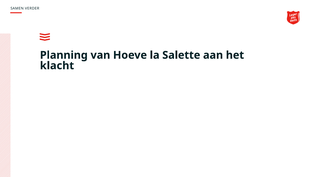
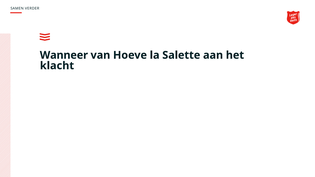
Planning: Planning -> Wanneer (64, 55)
